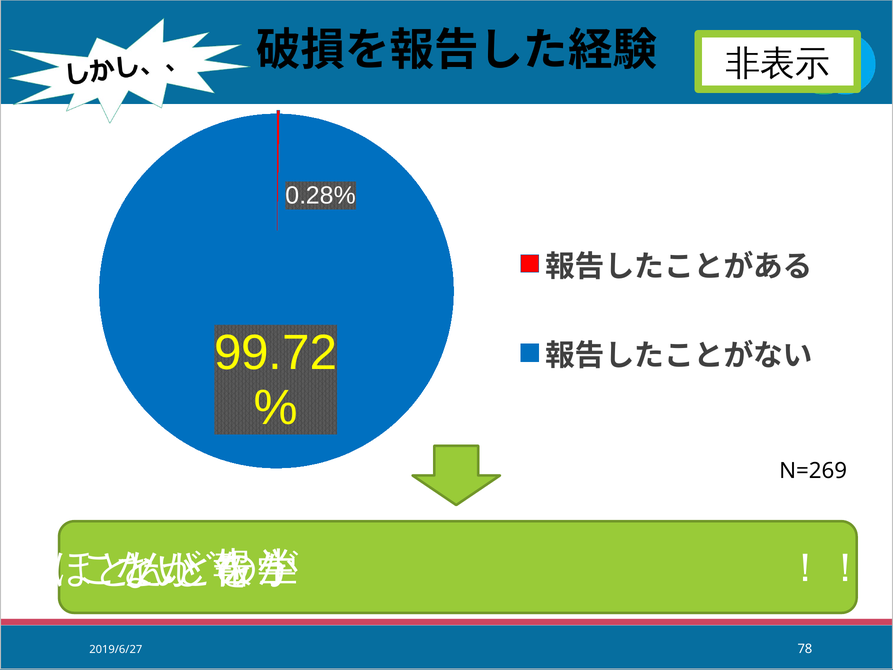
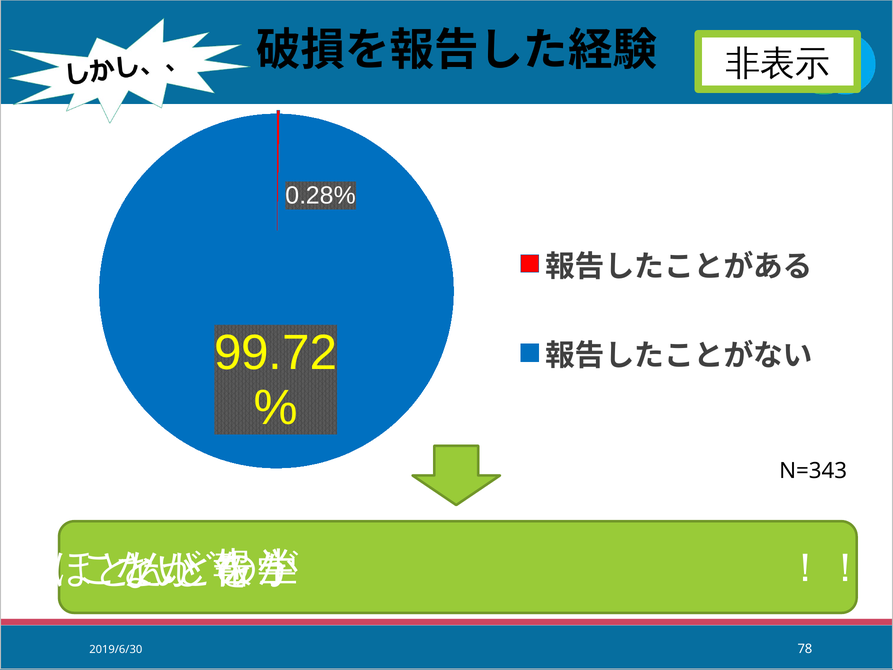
N=269: N=269 -> N=343 (813, 470)
2019/6/27: 2019/6/27 -> 2019/6/30 (116, 649)
